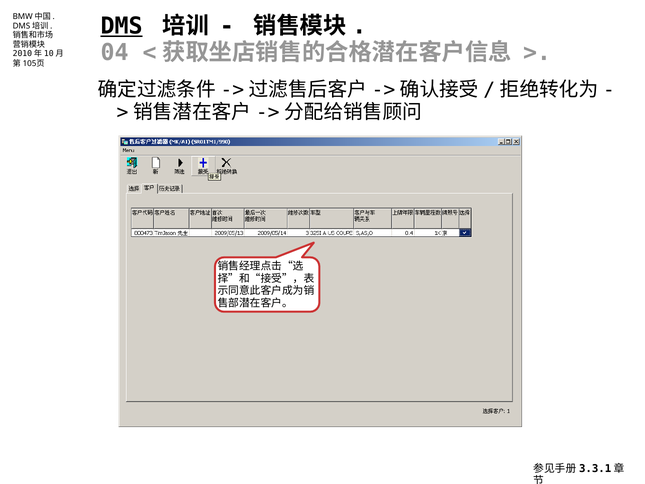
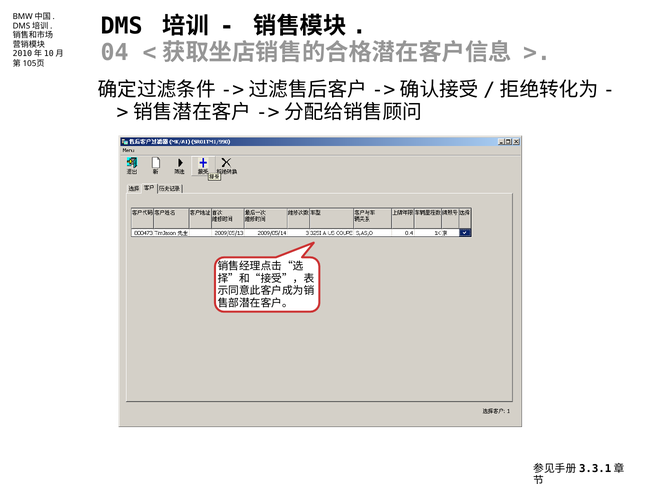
DMS underline: present -> none (122, 26)
